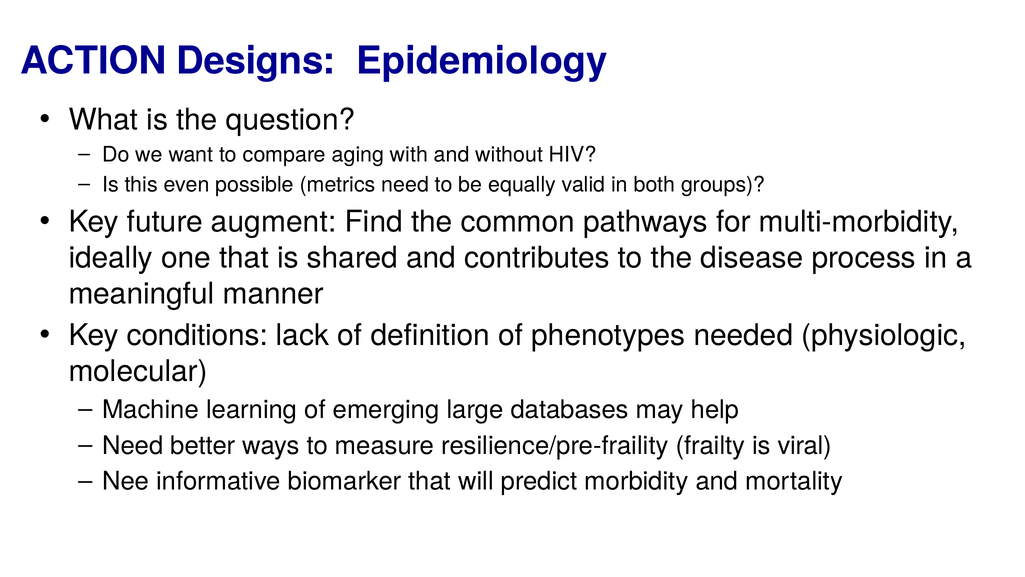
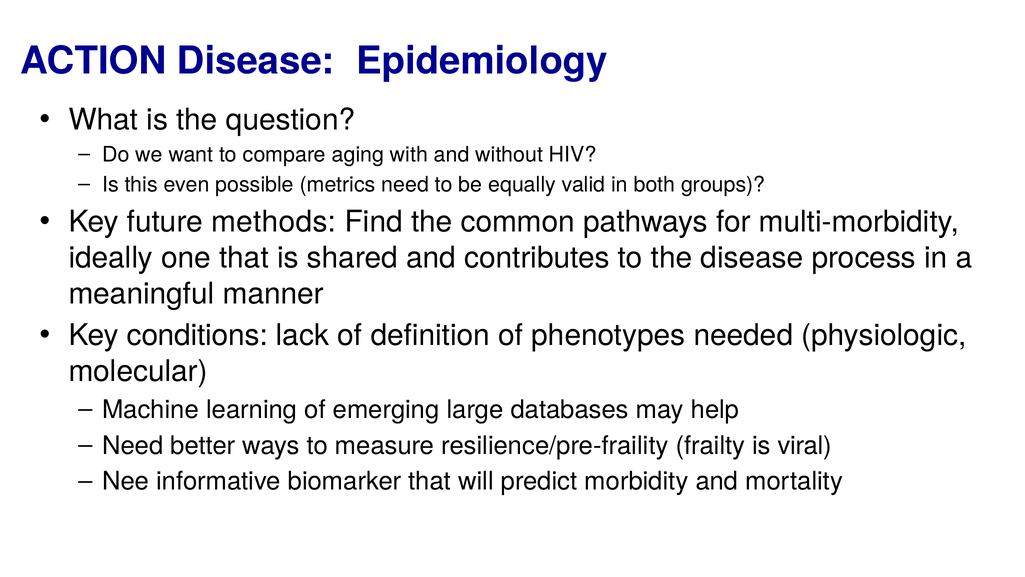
ACTION Designs: Designs -> Disease (256, 61)
augment: augment -> methods (274, 222)
